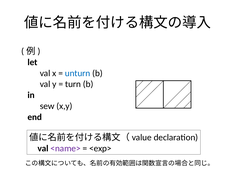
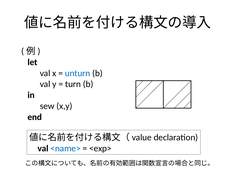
<name> colour: purple -> blue (66, 149)
